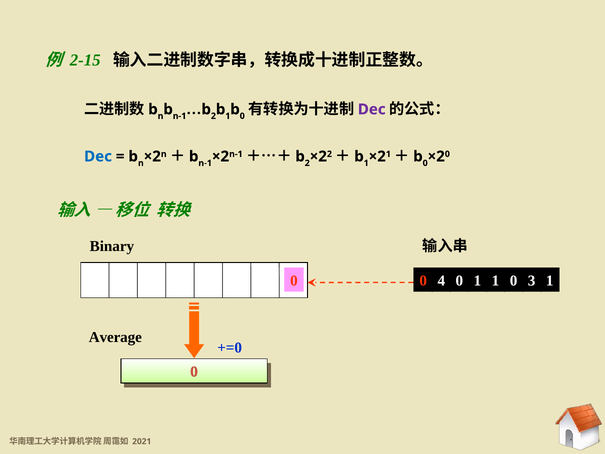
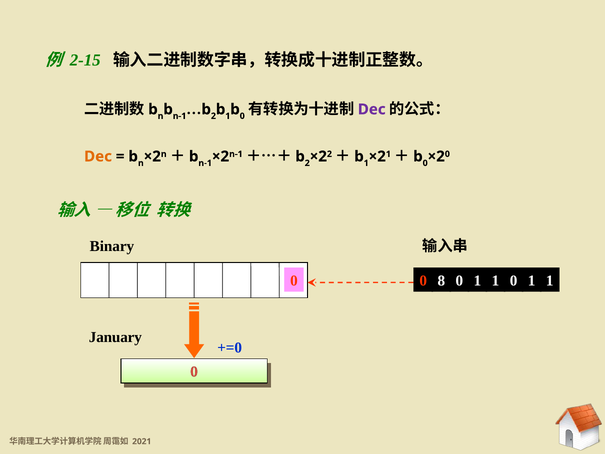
Dec colour: blue -> orange (98, 156)
4: 4 -> 8 (441, 281)
0 3: 3 -> 1 (532, 281)
Average: Average -> January (115, 337)
